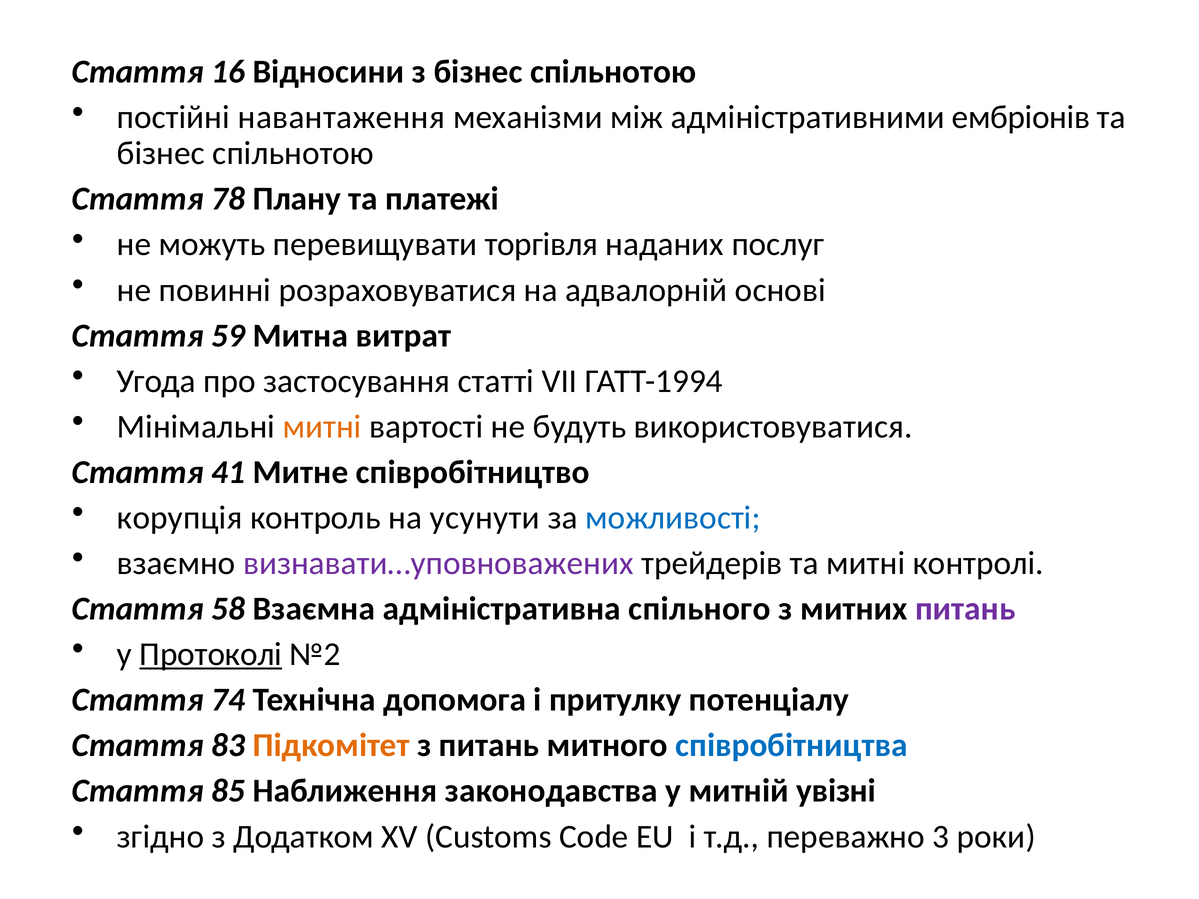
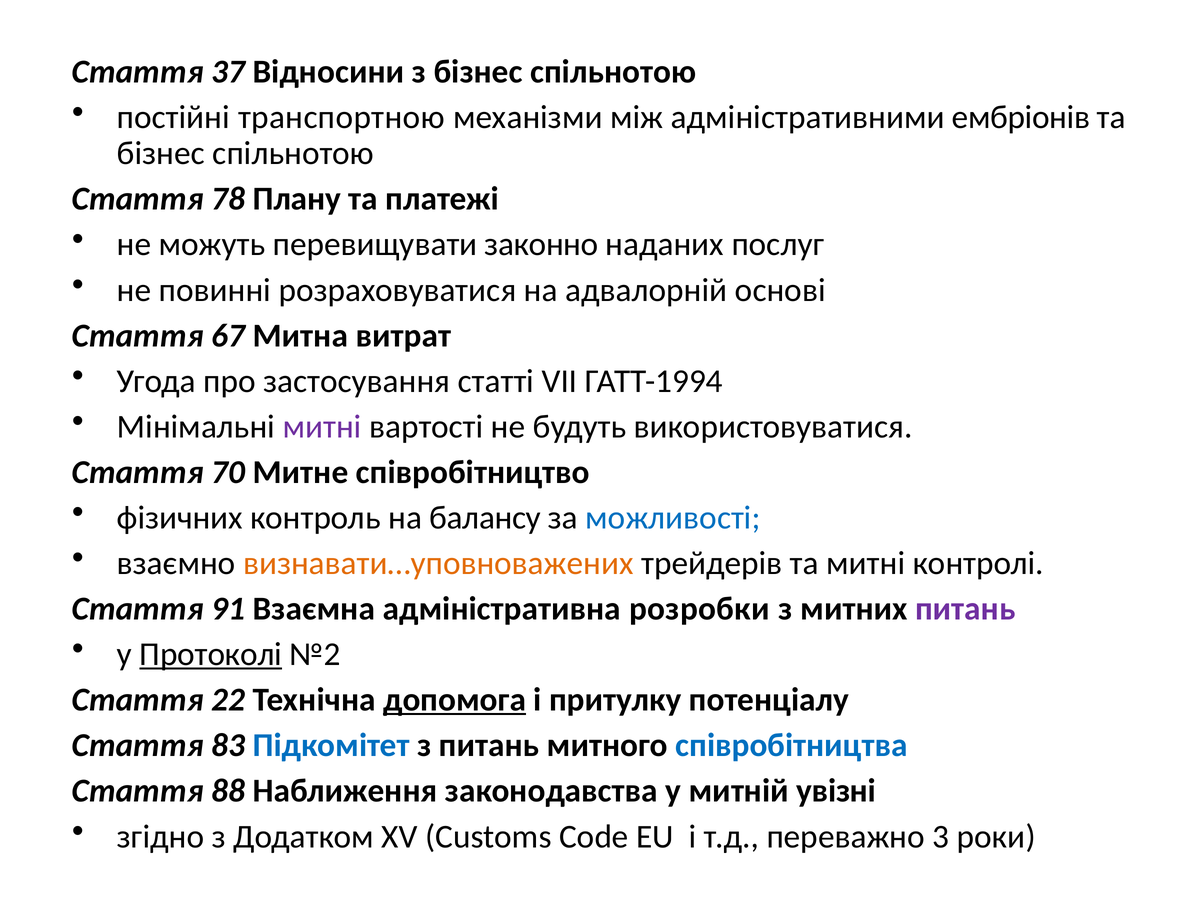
16: 16 -> 37 (228, 72)
навантаження: навантаження -> транспортною (341, 117)
торгівля: торгівля -> законно (541, 245)
59: 59 -> 67 (228, 336)
митні colour: orange -> purple (322, 427)
41: 41 -> 70 (228, 472)
корупція: корупція -> фізичних (180, 518)
усунути: усунути -> балансу (485, 518)
визнавати…уповноважених colour: purple -> orange (438, 563)
58: 58 -> 91 (228, 609)
спільного: спільного -> розробки (699, 609)
74: 74 -> 22 (228, 700)
допомога underline: none -> present (455, 700)
Підкомітет colour: orange -> blue (331, 746)
85: 85 -> 88 (228, 791)
